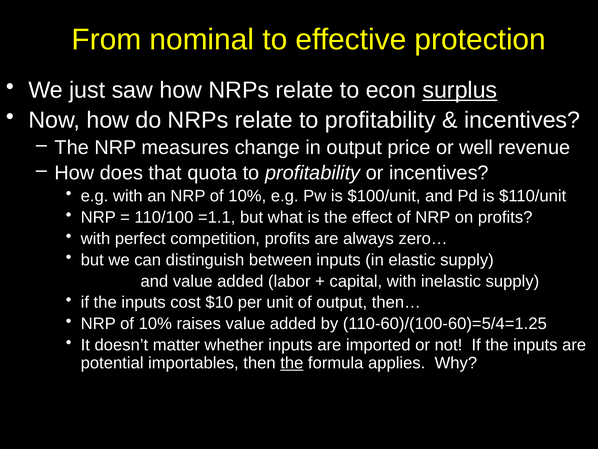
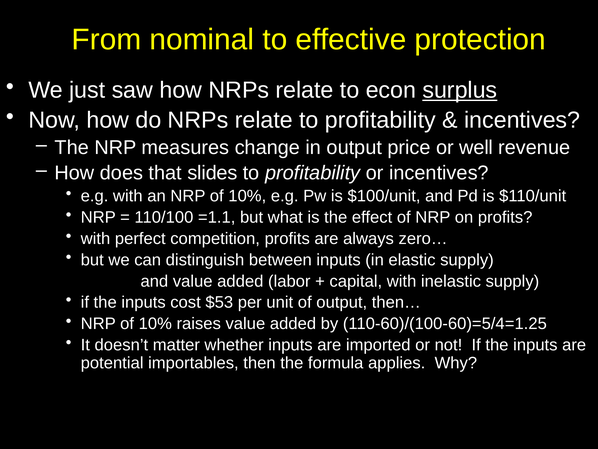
quota: quota -> slides (212, 173)
$10: $10 -> $53 (219, 302)
the underline: present -> none (292, 363)
